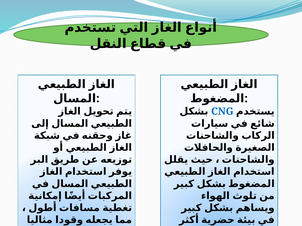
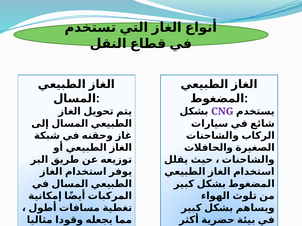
CNG colour: blue -> purple (222, 112)
